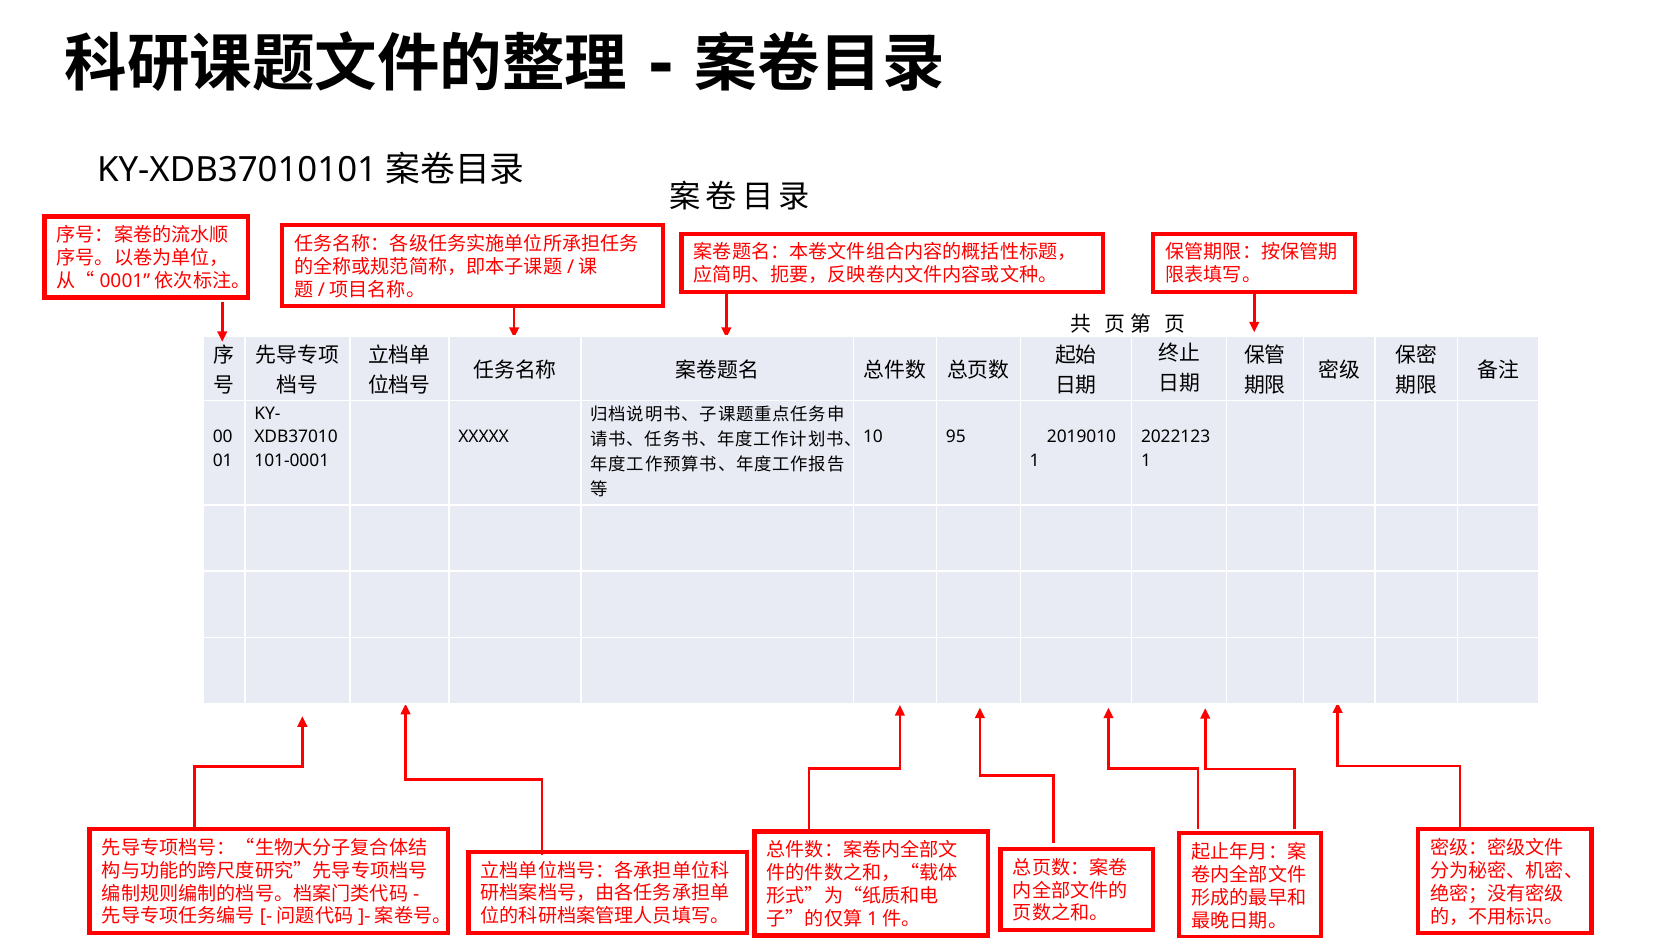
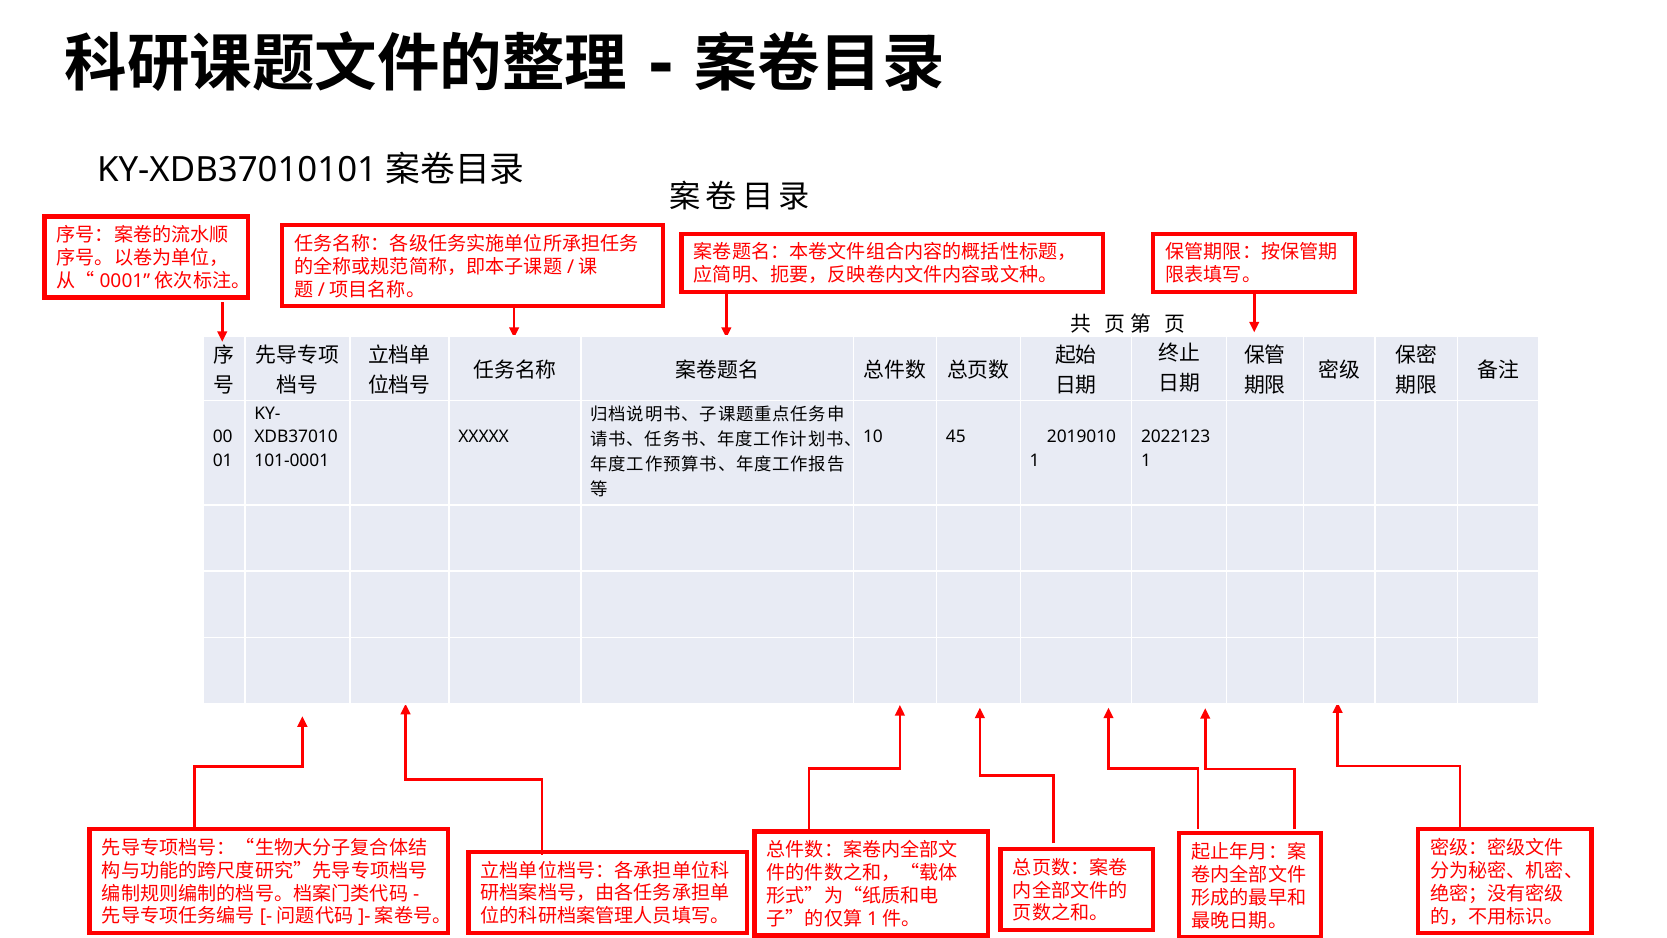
95: 95 -> 45 (956, 437)
